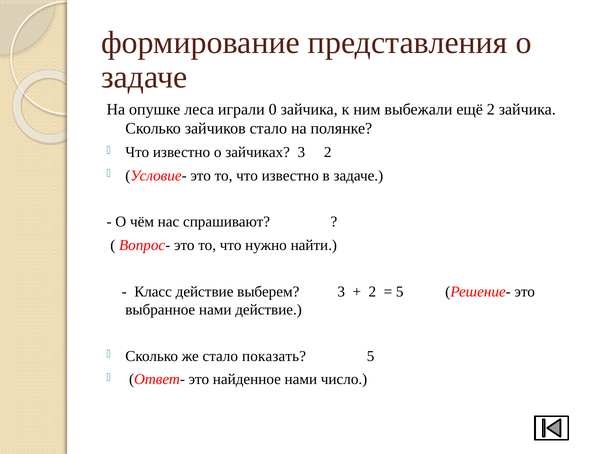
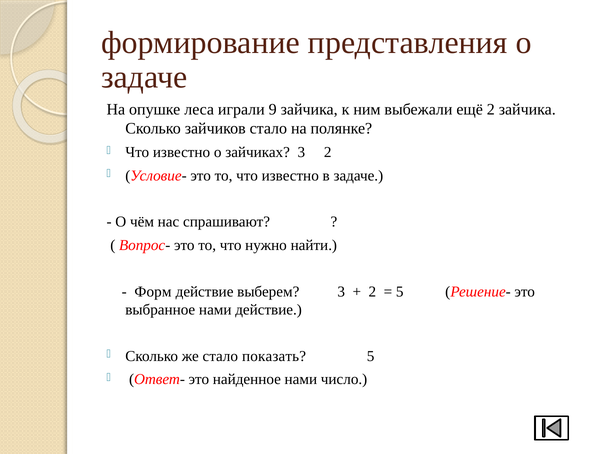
0: 0 -> 9 (273, 110)
Класс: Класс -> Форм (153, 292)
